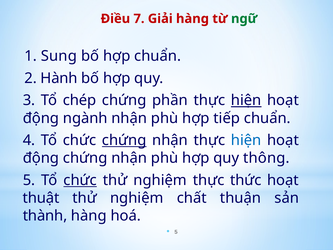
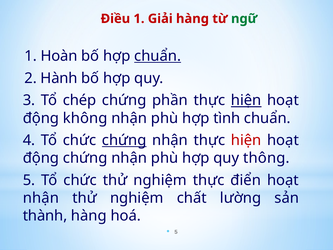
Điều 7: 7 -> 1 (139, 19)
Sung: Sung -> Hoàn (59, 56)
chuẩn underline: none -> present (158, 56)
ngành: ngành -> không (85, 118)
tiếp: tiếp -> tình (227, 118)
hiện colour: blue -> red (246, 140)
chức underline: present -> none (80, 180)
thức: thức -> điển (246, 180)
thuật: thuật -> nhận (41, 198)
thuận: thuận -> lường (241, 198)
